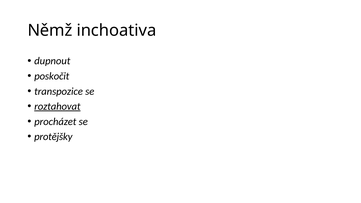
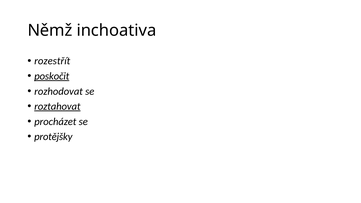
dupnout: dupnout -> rozestřít (52, 61)
poskočit underline: none -> present (52, 76)
transpozice: transpozice -> rozhodovat (59, 91)
